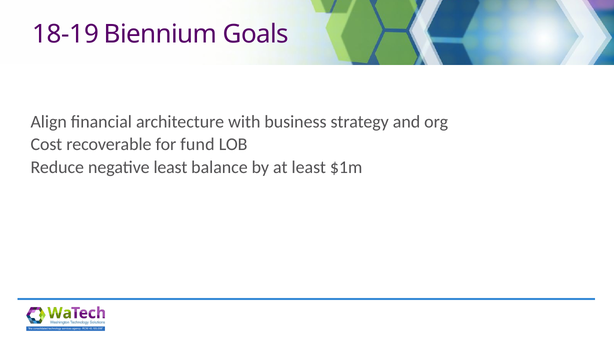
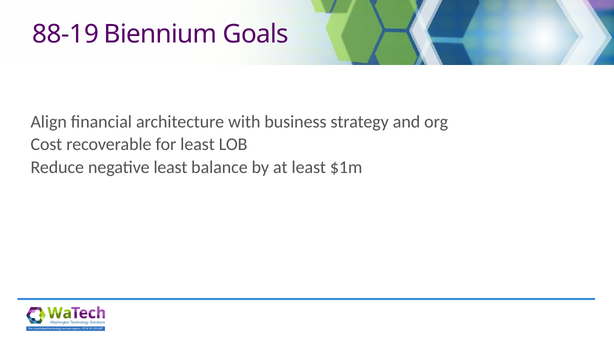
18-19: 18-19 -> 88-19 (66, 34)
for fund: fund -> least (198, 145)
